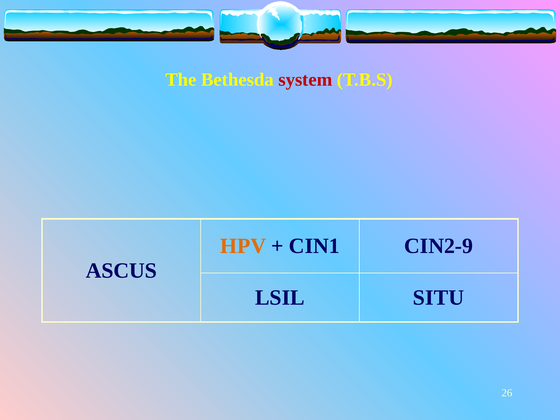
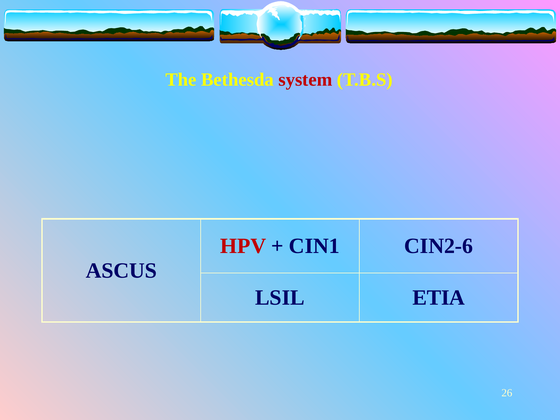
HPV colour: orange -> red (243, 246)
CIN2-9: CIN2-9 -> CIN2-6 (439, 246)
SITU: SITU -> ΕΤΙΑ (439, 298)
